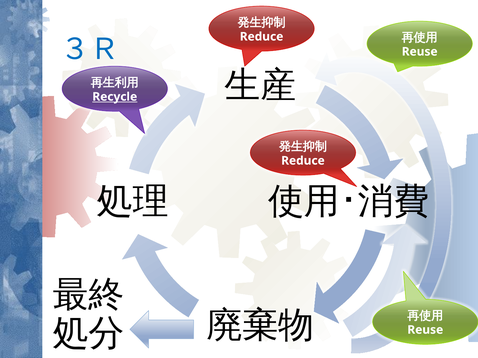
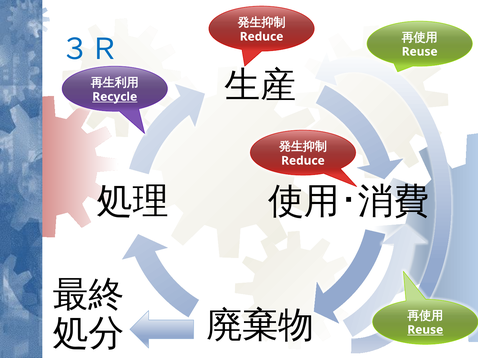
Reuse underline: none -> present (425, 330)
